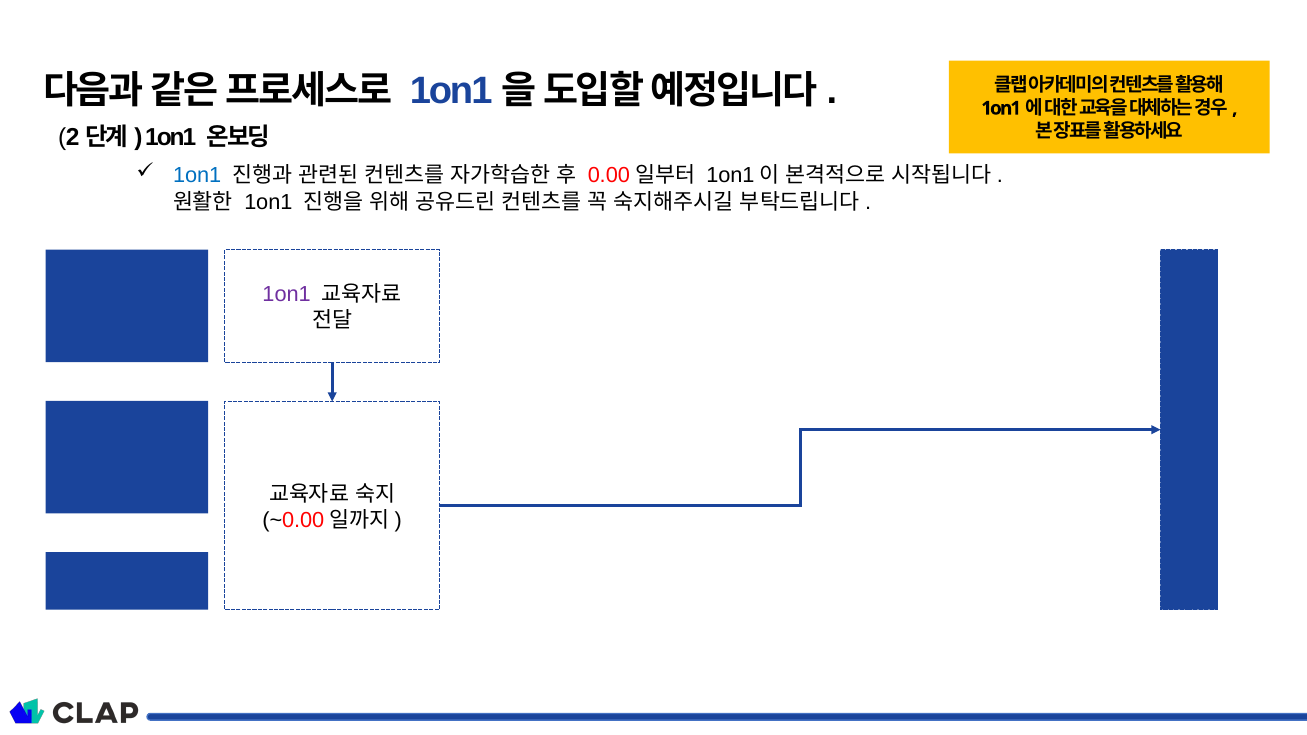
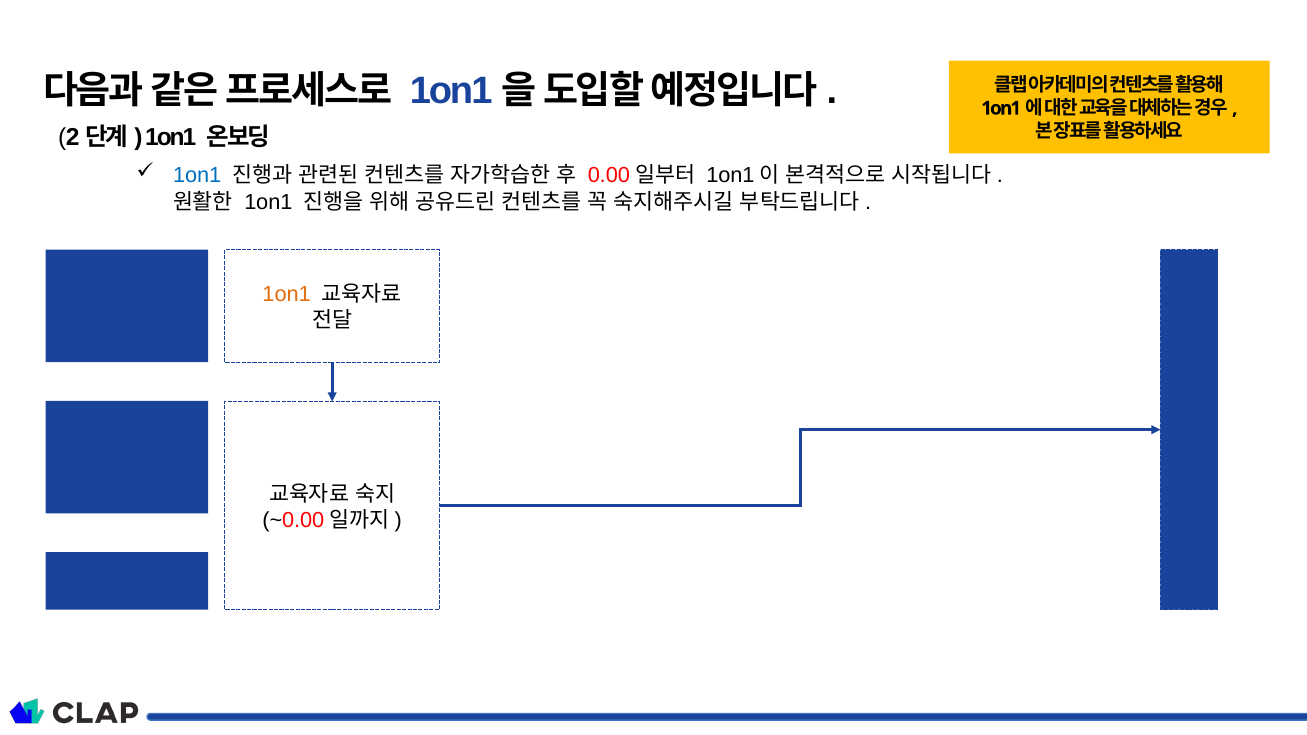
1on1 colour: purple -> orange (287, 295)
